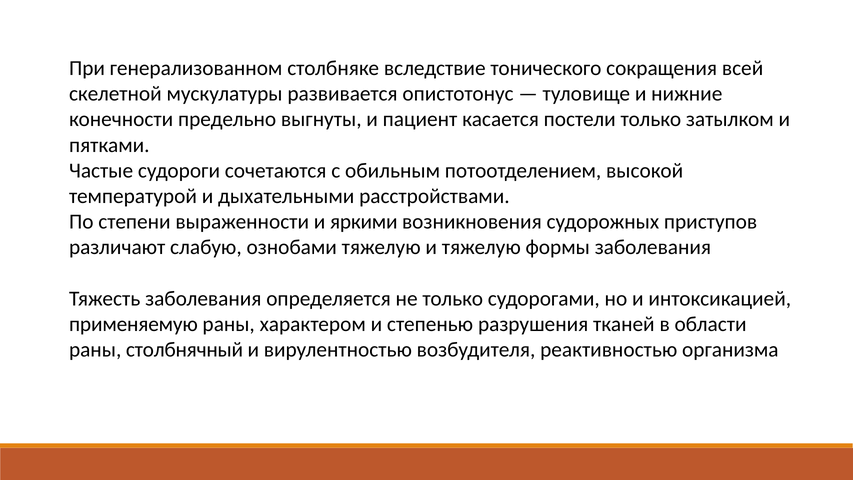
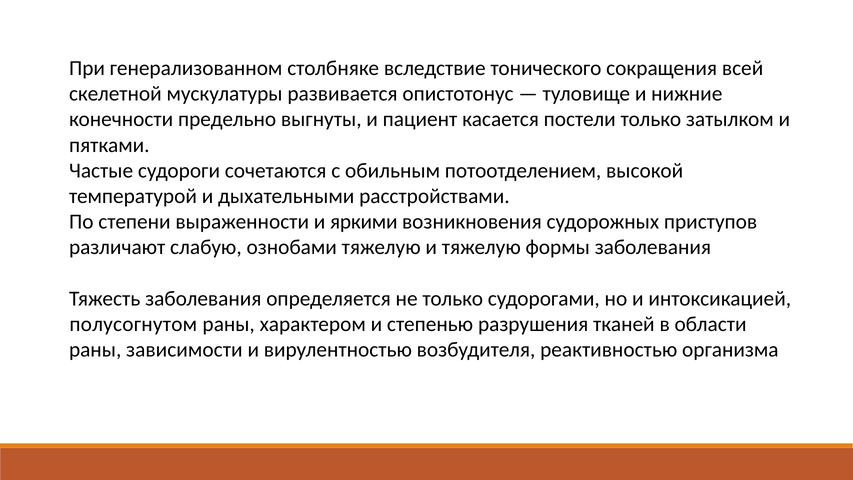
применяемую: применяемую -> полусогнутом (133, 324)
столбнячный: столбнячный -> зависимости (184, 350)
